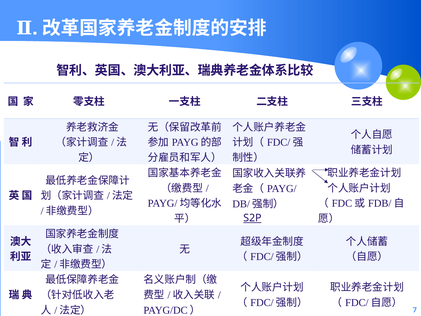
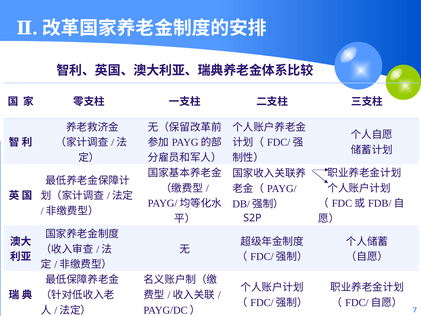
S2P underline: present -> none (252, 218)
